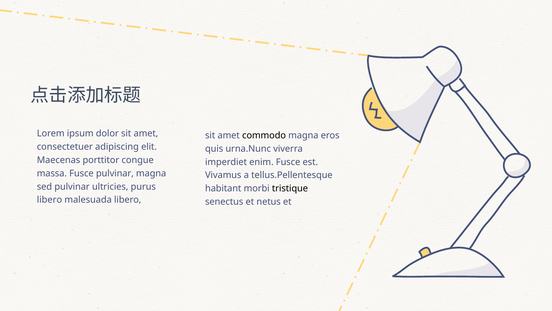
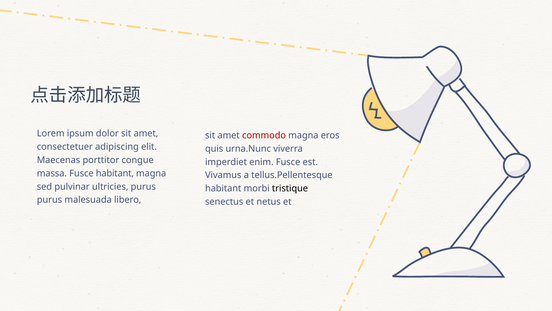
commodo colour: black -> red (264, 135)
Fusce pulvinar: pulvinar -> habitant (115, 173)
libero: libero -> purus (49, 200)
